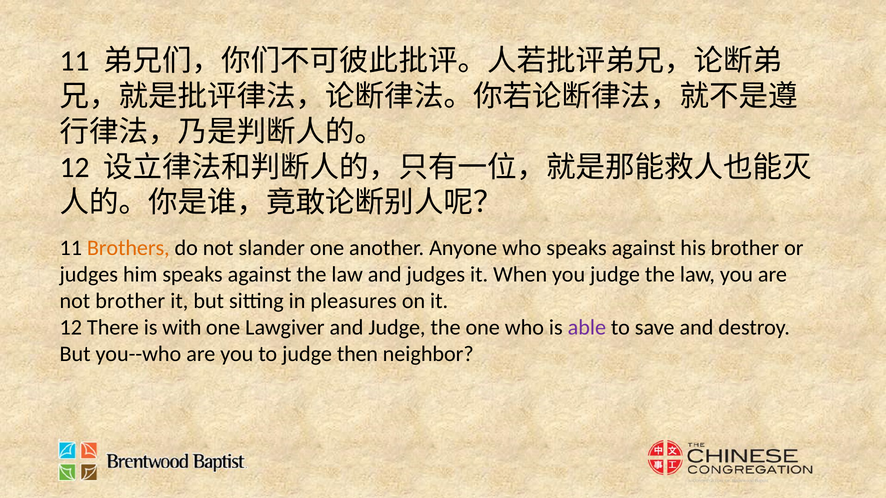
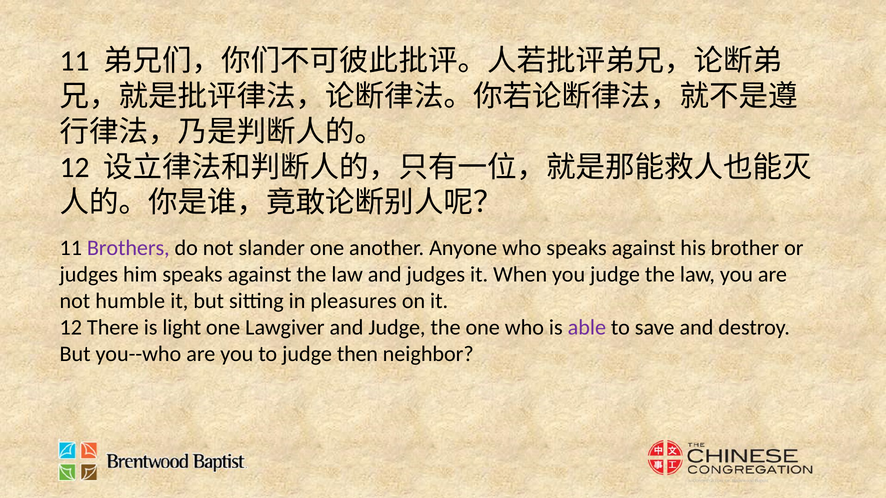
Brothers colour: orange -> purple (128, 248)
not brother: brother -> humble (130, 301)
with: with -> light (182, 328)
